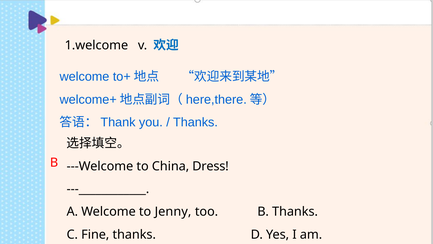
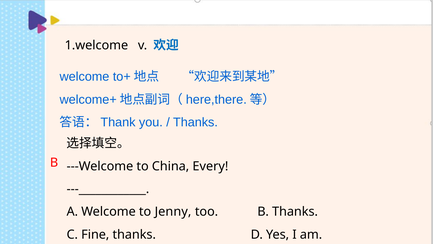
Dress: Dress -> Every (210, 166)
